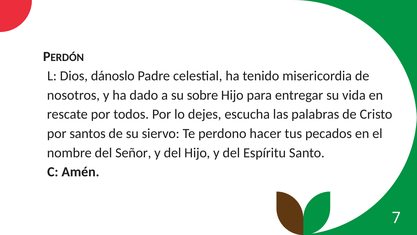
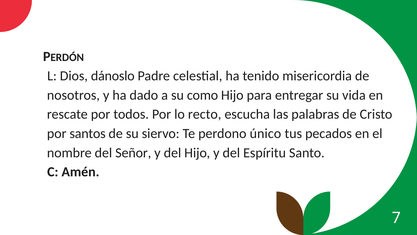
sobre: sobre -> como (203, 95)
dejes: dejes -> recto (205, 114)
hacer: hacer -> único (265, 133)
